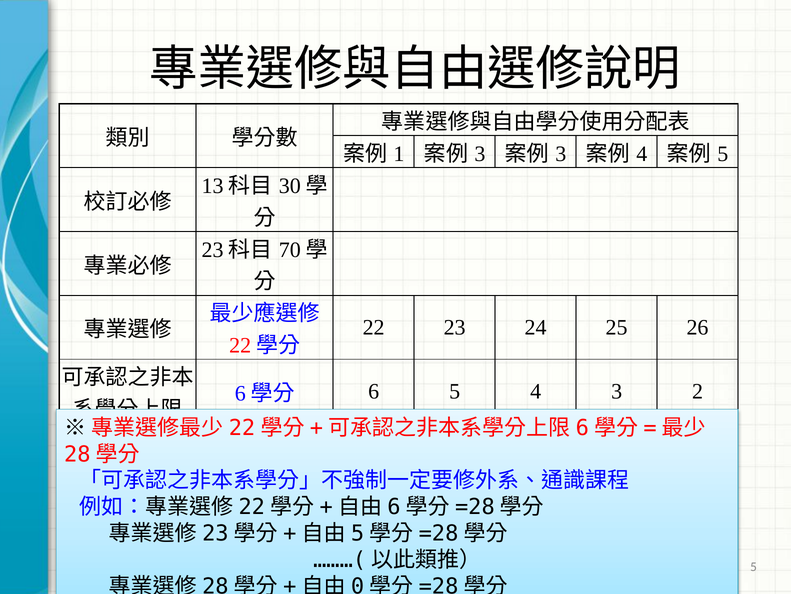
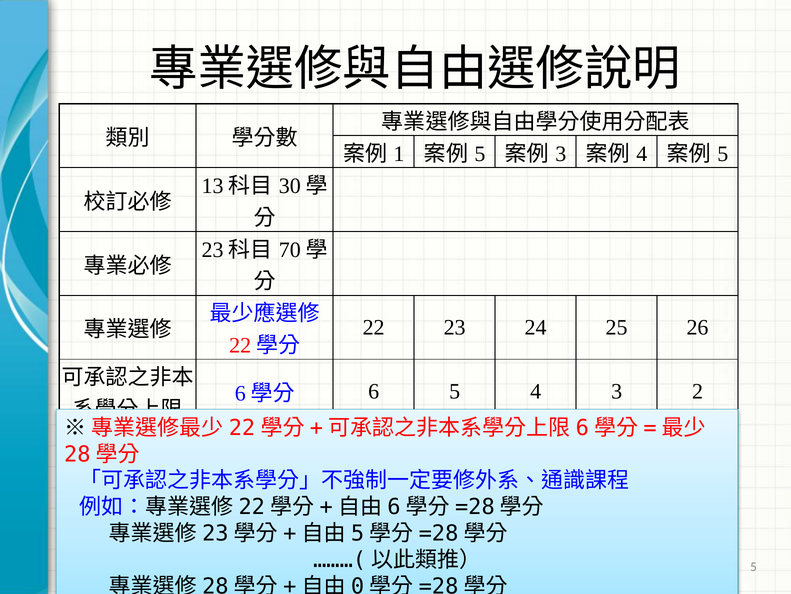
3: 3 -> 5 (480, 154)
